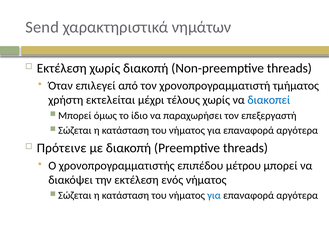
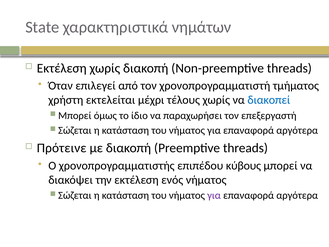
Send: Send -> State (42, 27)
μέτρου: μέτρου -> κύβους (243, 165)
για colour: blue -> purple (214, 195)
